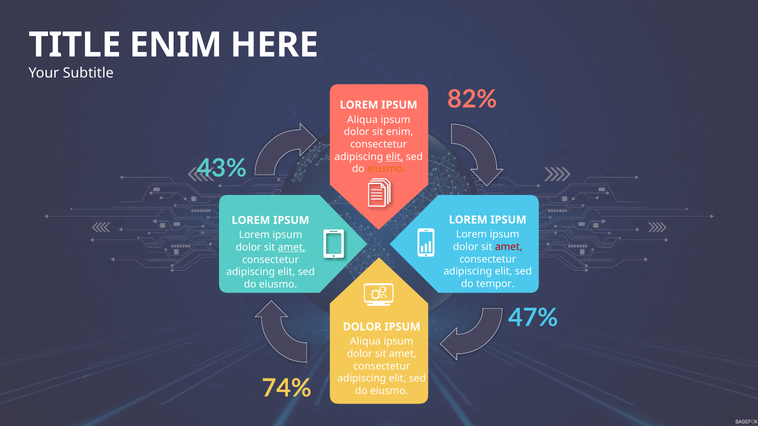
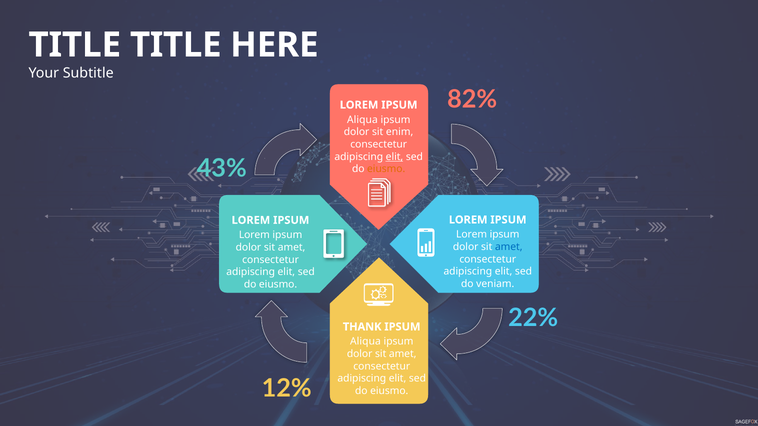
ENIM: ENIM -> TITLE (176, 45)
amet colour: red -> blue (509, 247)
amet underline: present -> none (292, 248)
tempor: tempor -> veniam (495, 284)
47%: 47% -> 22% (533, 318)
DOLOR: DOLOR -> THANK (362, 327)
74%: 74% -> 12% (287, 389)
